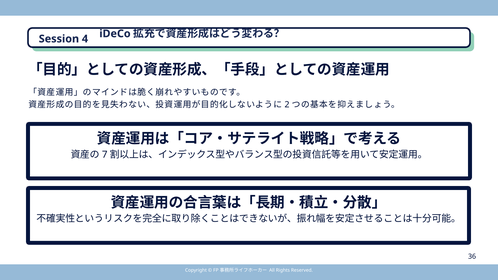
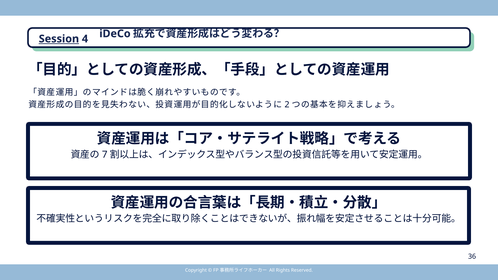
Session underline: none -> present (59, 39)
